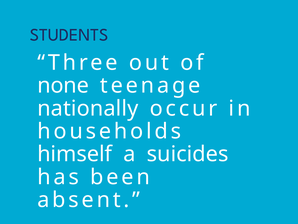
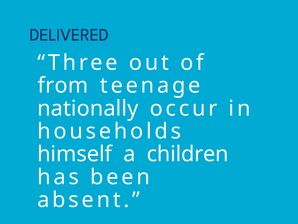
STUDENTS: STUDENTS -> DELIVERED (69, 35)
none: none -> from (63, 85)
suicides: suicides -> children (188, 154)
